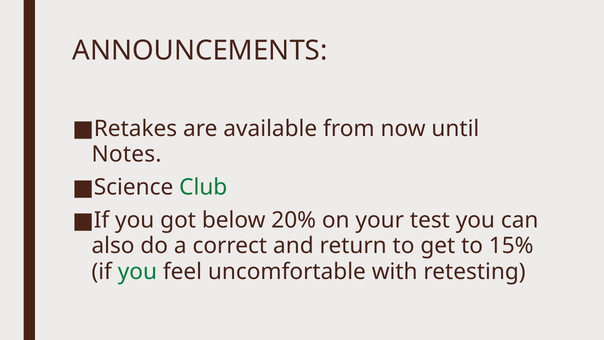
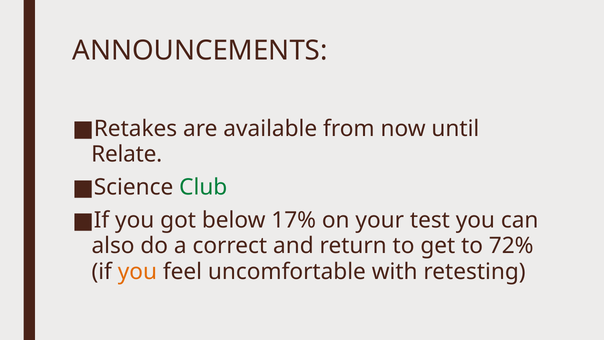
Notes: Notes -> Relate (127, 154)
20%: 20% -> 17% (294, 220)
15%: 15% -> 72% (511, 246)
you colour: green -> orange (137, 271)
